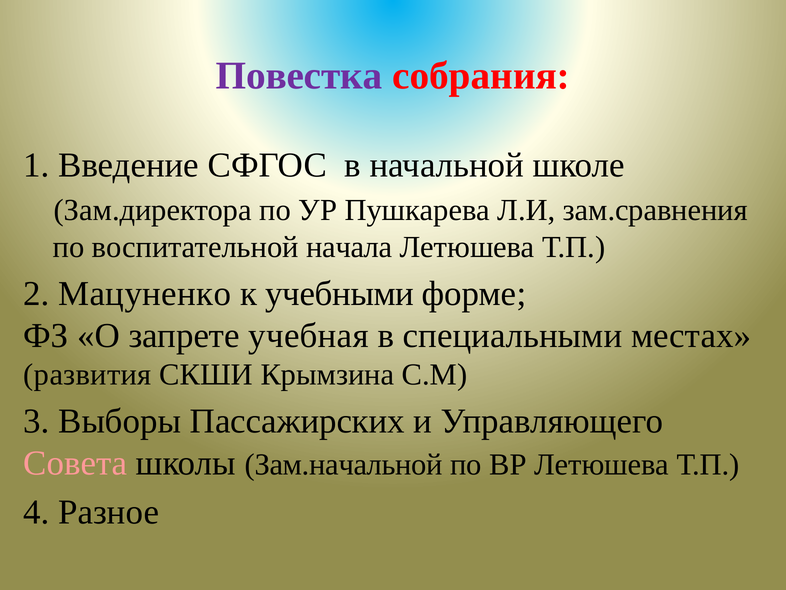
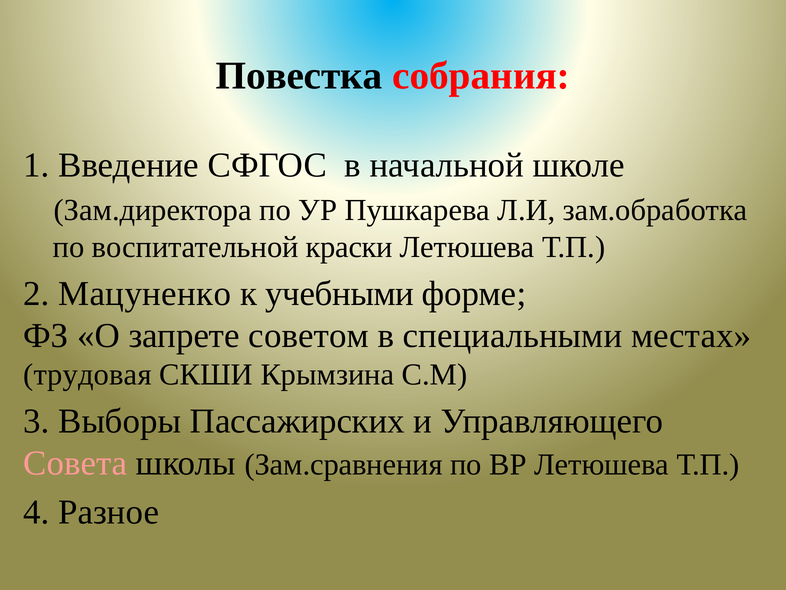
Повестка colour: purple -> black (299, 75)
зам.сравнения: зам.сравнения -> зам.обработка (655, 210)
начала: начала -> краски (349, 247)
учебная: учебная -> советом (309, 335)
развития: развития -> трудовая (88, 374)
Зам.начальной: Зам.начальной -> Зам.сравнения (344, 464)
